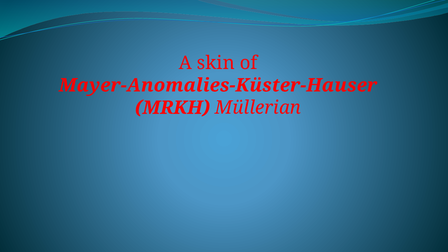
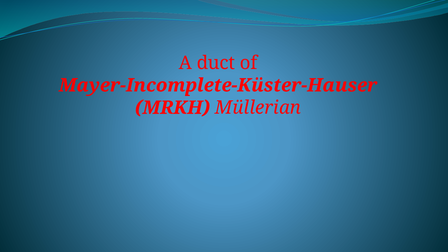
skin: skin -> duct (216, 63)
Mayer-Anomalies-Küster-Hauser: Mayer-Anomalies-Küster-Hauser -> Mayer-Incomplete-Küster-Hauser (218, 85)
